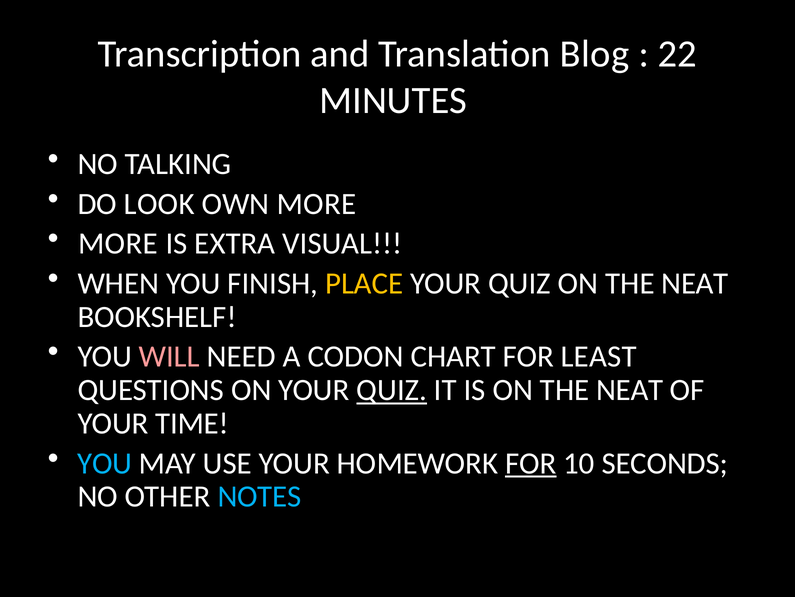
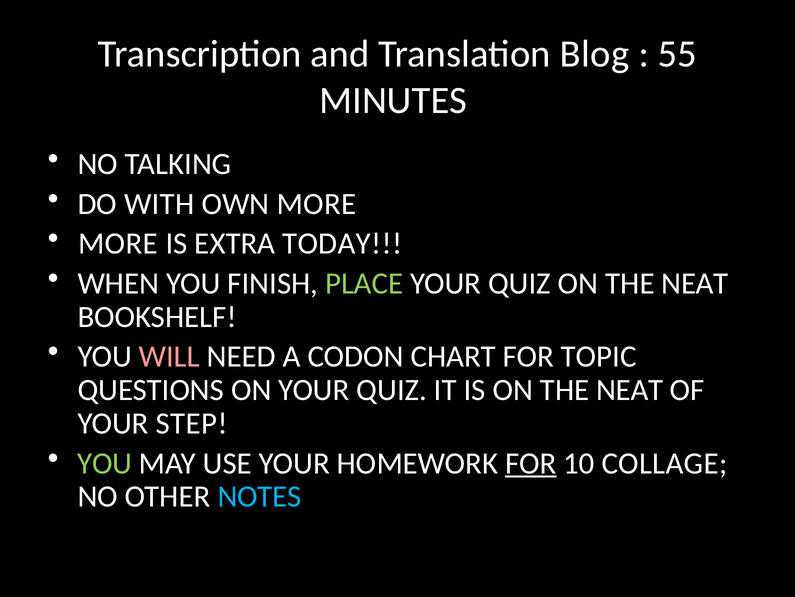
22: 22 -> 55 (677, 54)
LOOK: LOOK -> WITH (159, 204)
VISUAL: VISUAL -> TODAY (342, 243)
PLACE colour: yellow -> light green (364, 283)
LEAST: LEAST -> TOPIC (599, 356)
QUIZ underline: present -> none (392, 390)
TIME: TIME -> STEP (192, 423)
YOU colour: light blue -> light green (105, 463)
SECONDS: SECONDS -> COLLAGE (664, 463)
